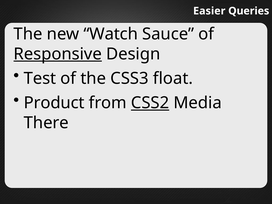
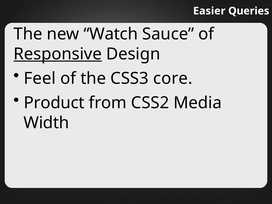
Test: Test -> Feel (40, 78)
float: float -> core (173, 78)
CSS2 underline: present -> none (150, 103)
There: There -> Width (46, 123)
